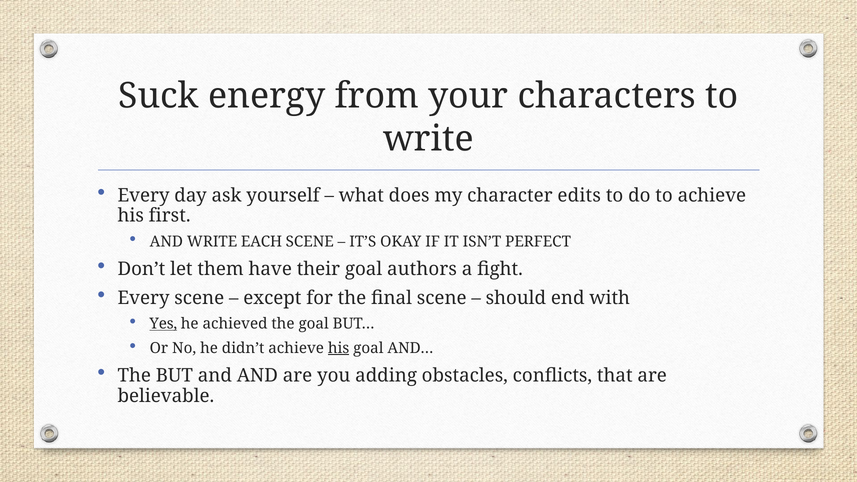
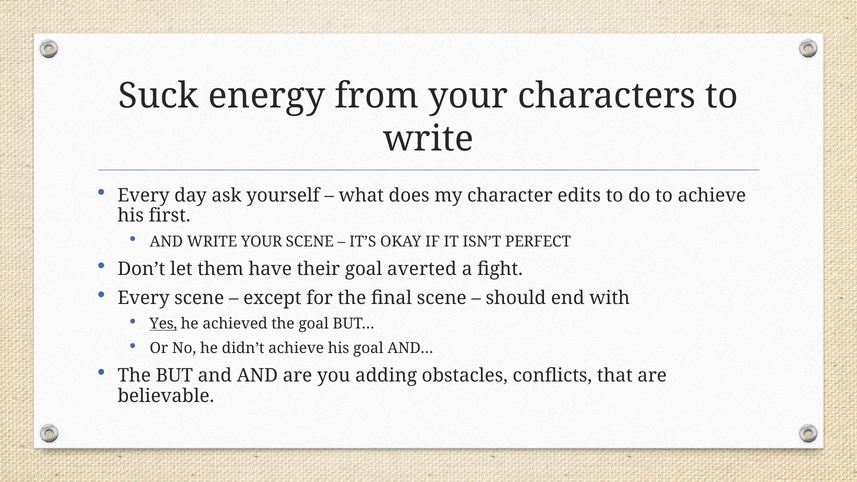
WRITE EACH: EACH -> YOUR (262, 242)
authors: authors -> averted (422, 269)
his underline: present -> none (339, 348)
